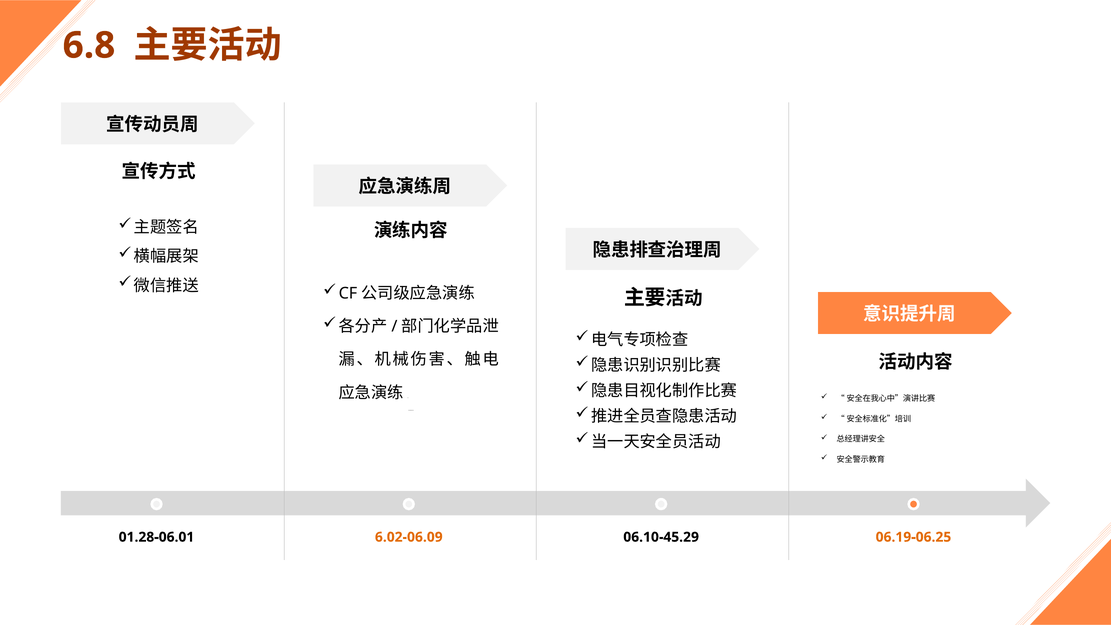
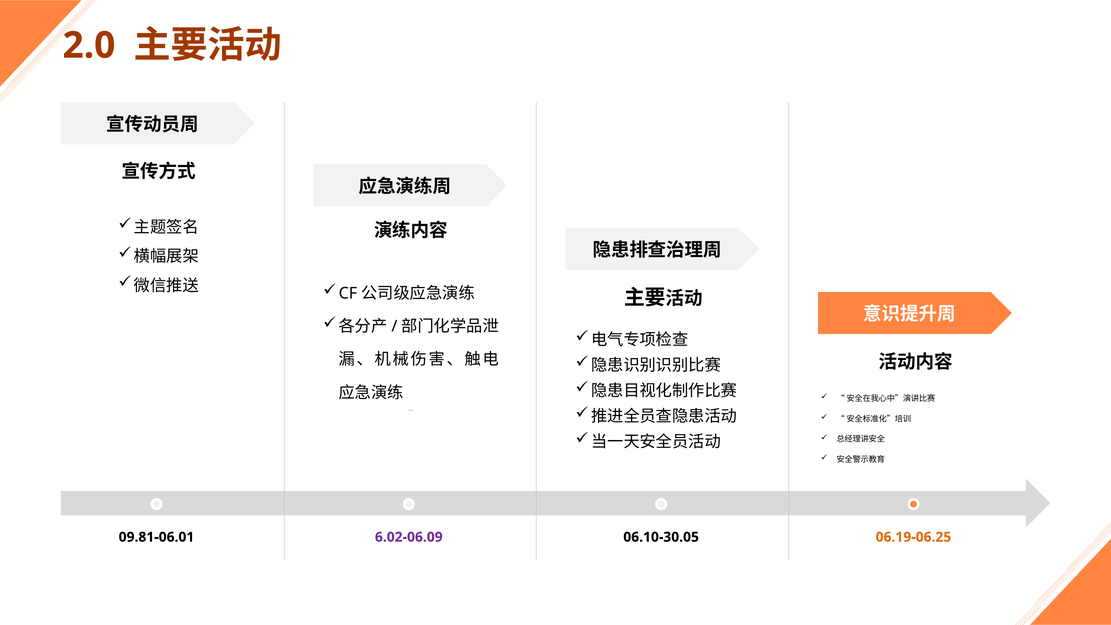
6.8: 6.8 -> 2.0 (89, 45)
01.28-06.01: 01.28-06.01 -> 09.81-06.01 (156, 537)
6.02-06.09 colour: orange -> purple (409, 537)
06.10-45.29: 06.10-45.29 -> 06.10-30.05 (661, 537)
